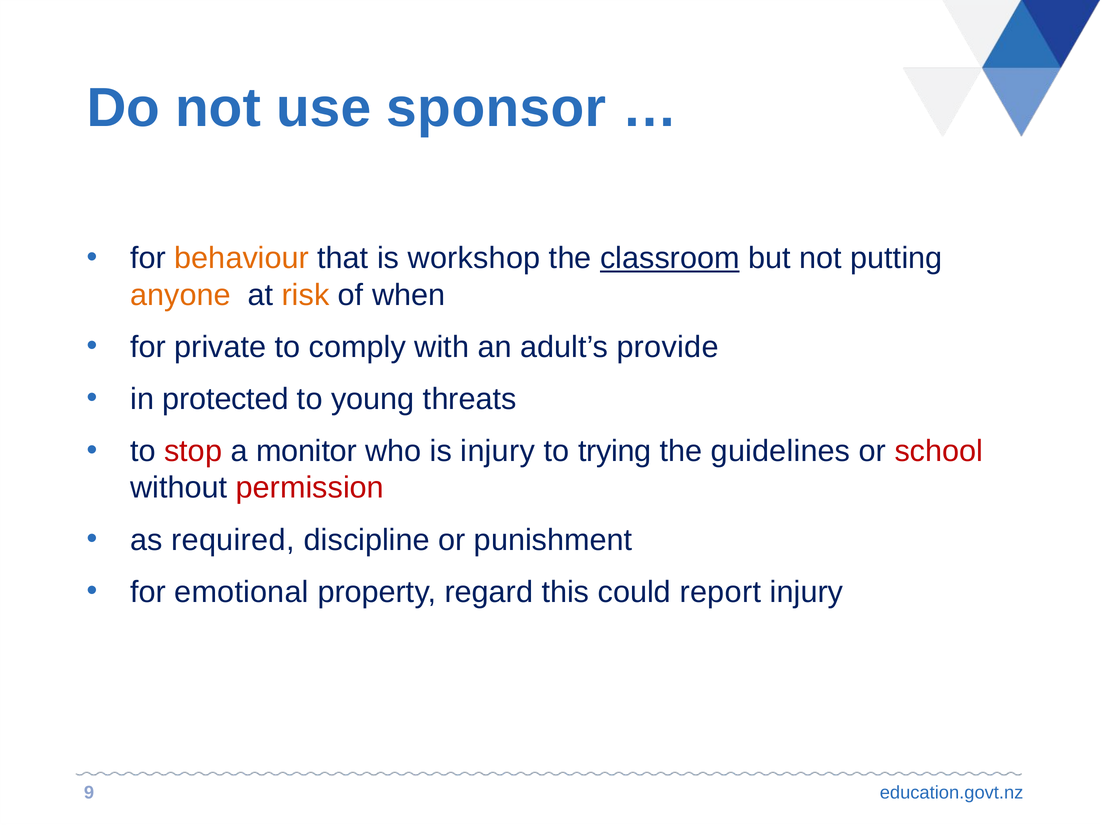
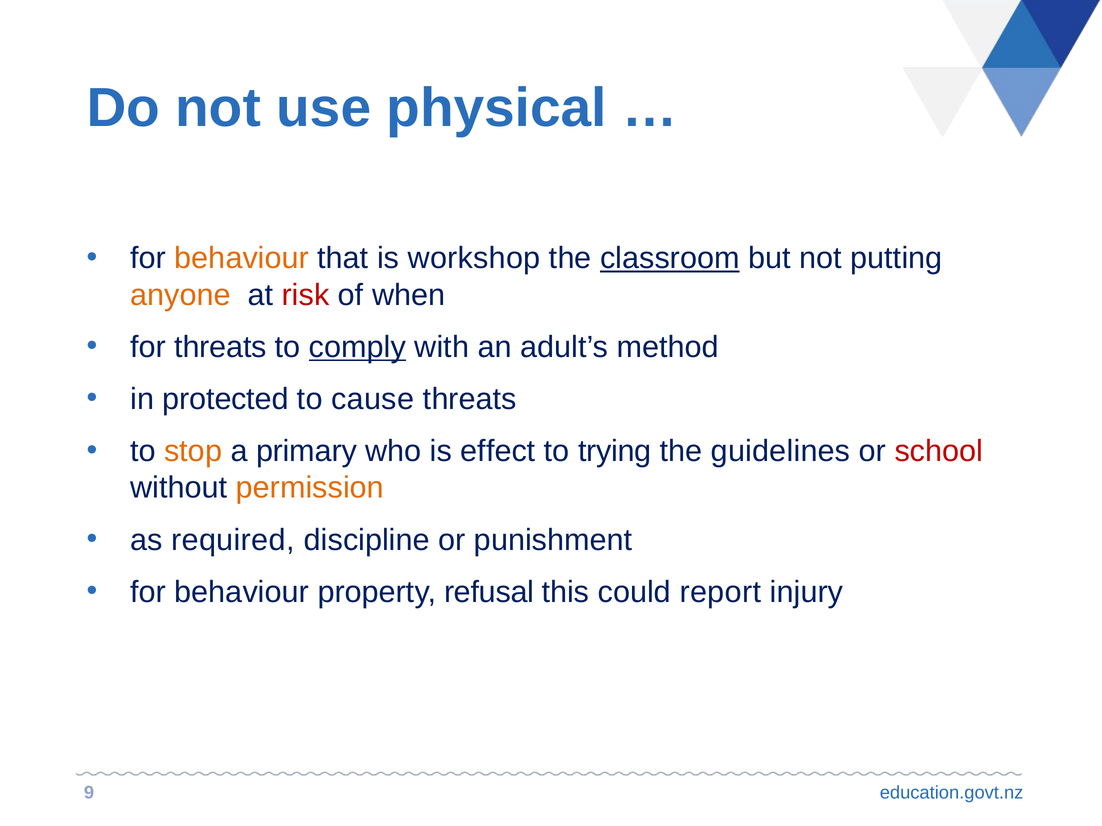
sponsor: sponsor -> physical (497, 108)
risk colour: orange -> red (306, 295)
for private: private -> threats (220, 347)
comply underline: none -> present (357, 347)
provide: provide -> method (668, 347)
young: young -> cause (373, 399)
stop colour: red -> orange (193, 451)
monitor: monitor -> primary (306, 451)
is injury: injury -> effect (498, 451)
permission colour: red -> orange (310, 488)
emotional: emotional -> behaviour (242, 592)
regard: regard -> refusal (489, 592)
